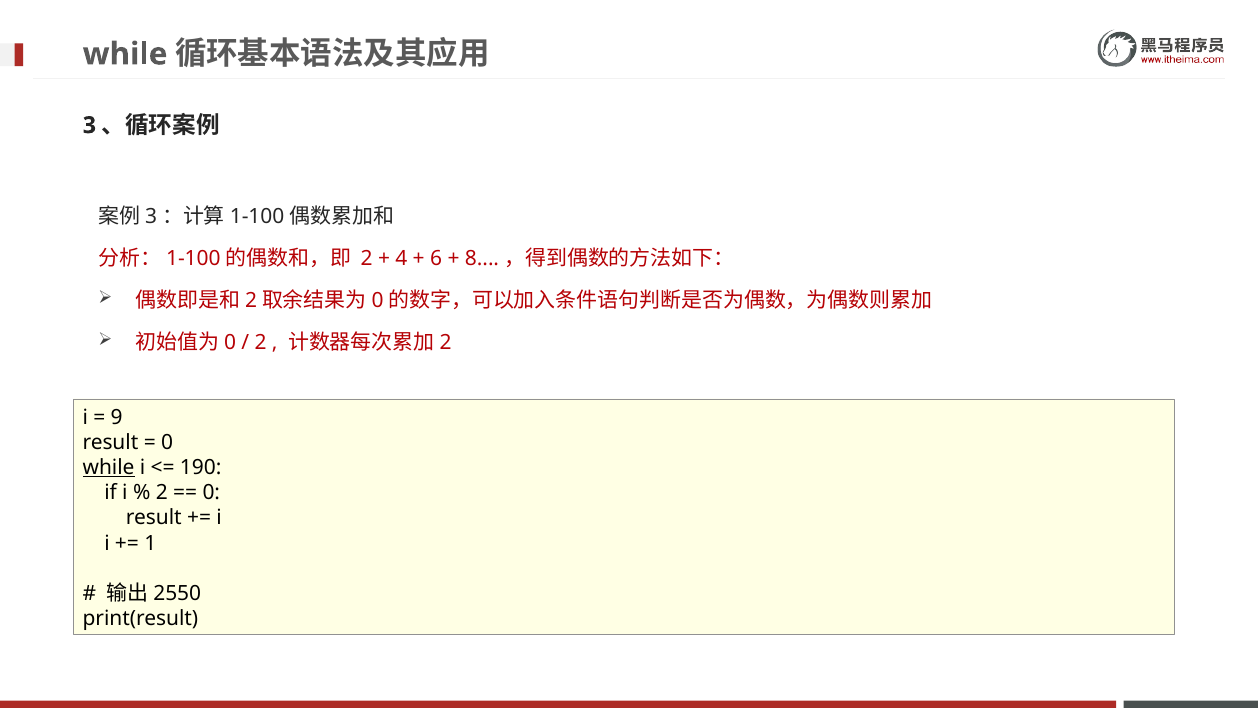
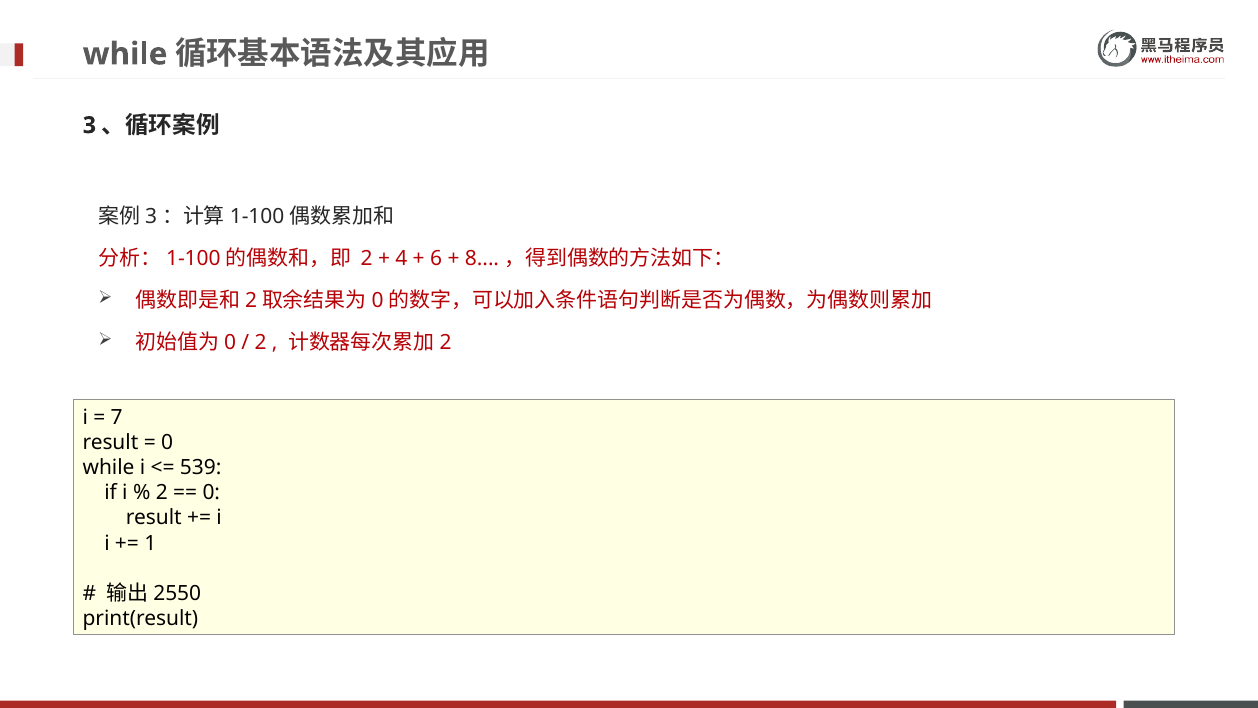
9: 9 -> 7 (117, 417)
while underline: present -> none (109, 467)
190: 190 -> 539 (201, 467)
